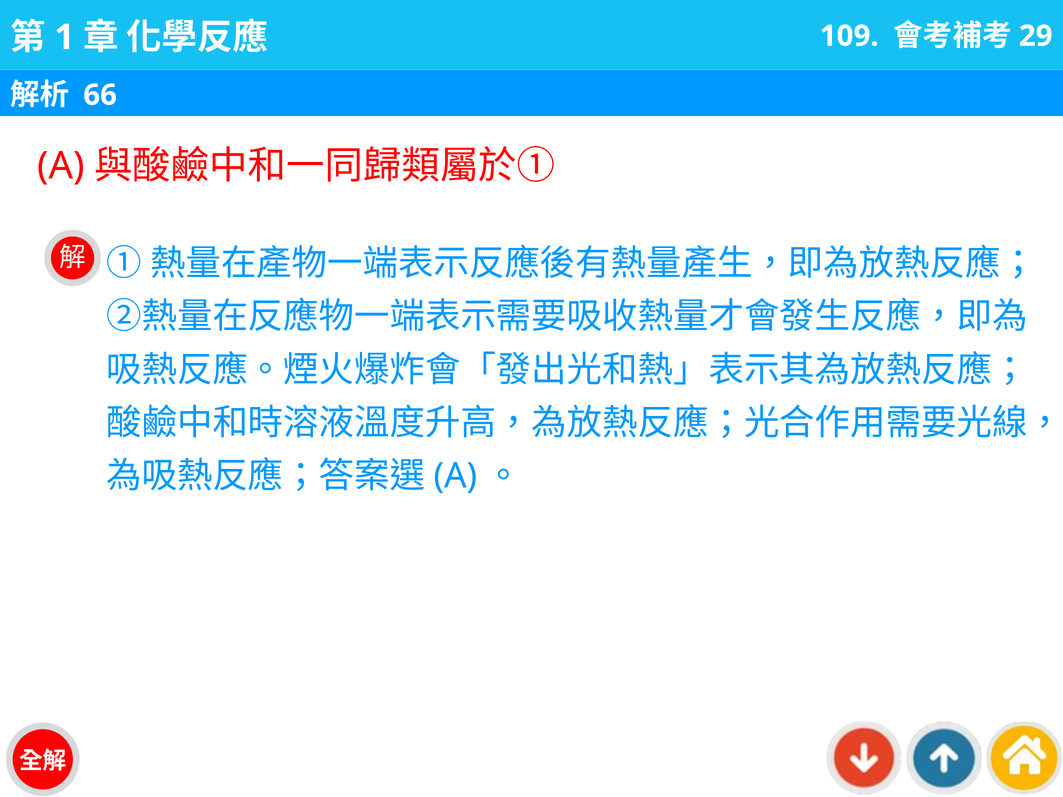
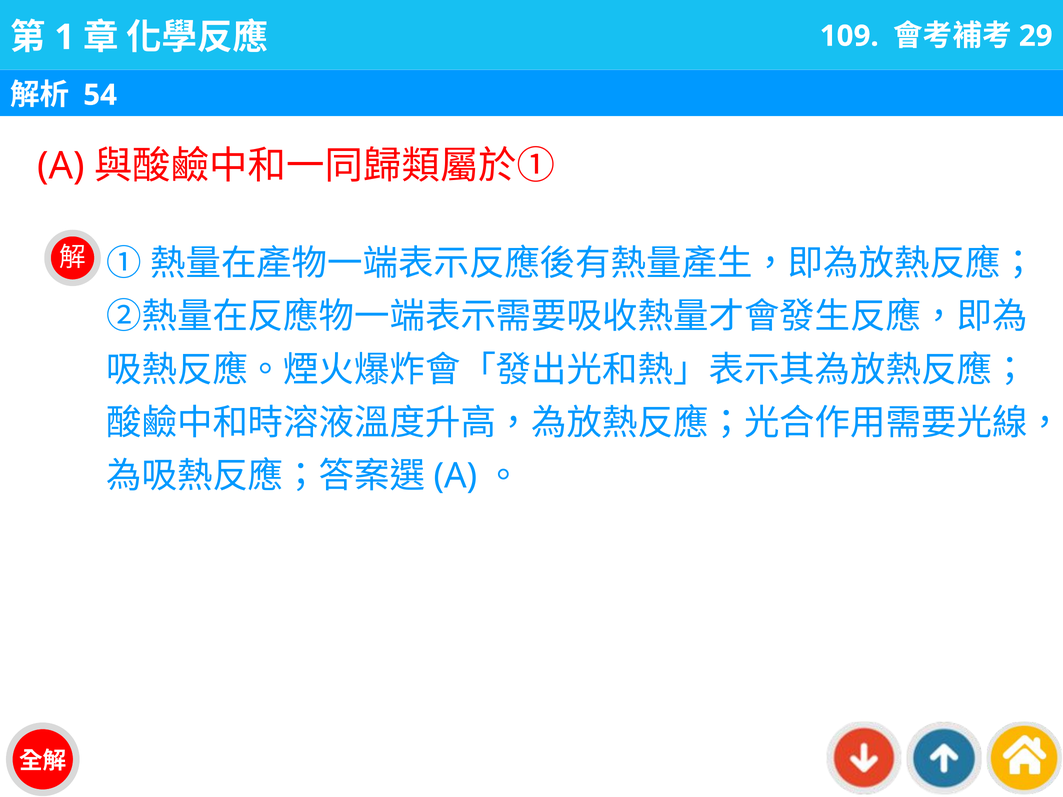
66: 66 -> 54 (100, 95)
